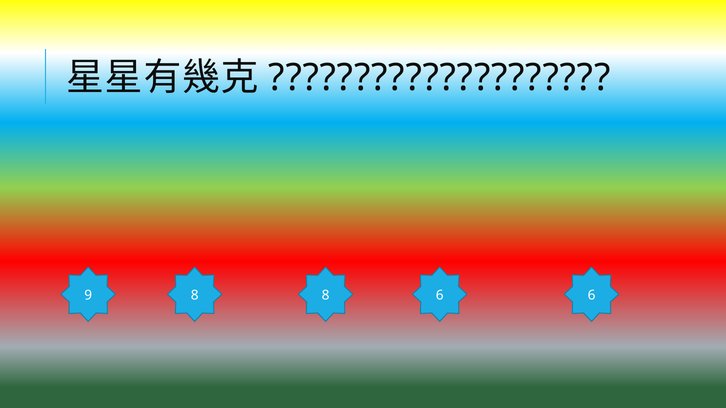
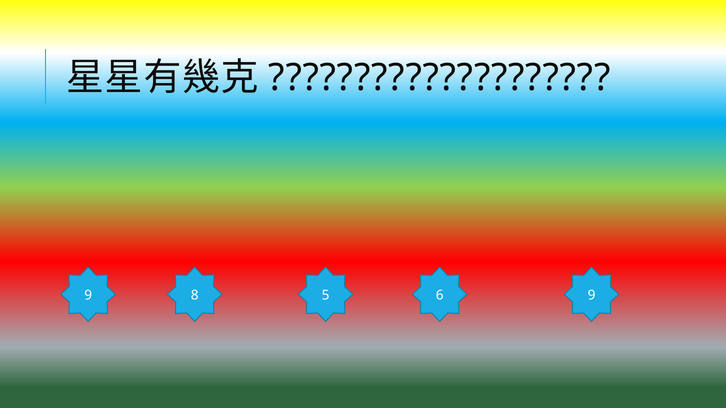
8 8: 8 -> 5 (326, 295)
6 6: 6 -> 9 (592, 295)
